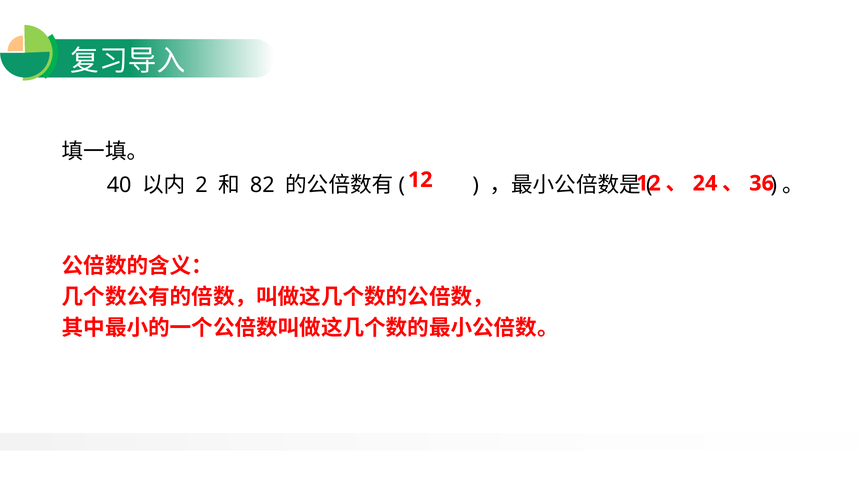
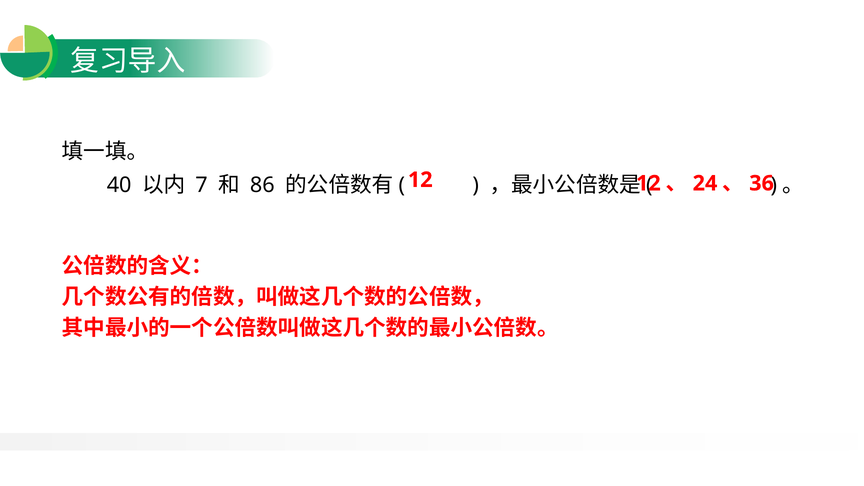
2: 2 -> 7 (201, 185)
82: 82 -> 86 (262, 185)
